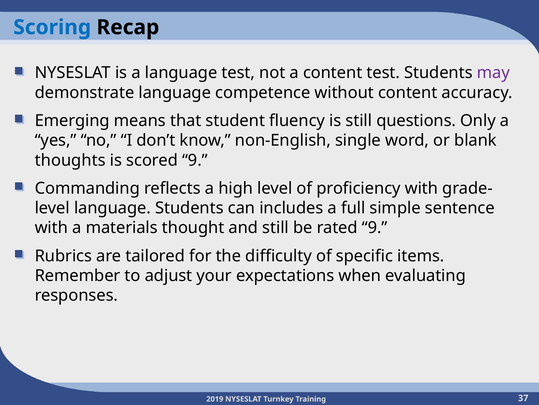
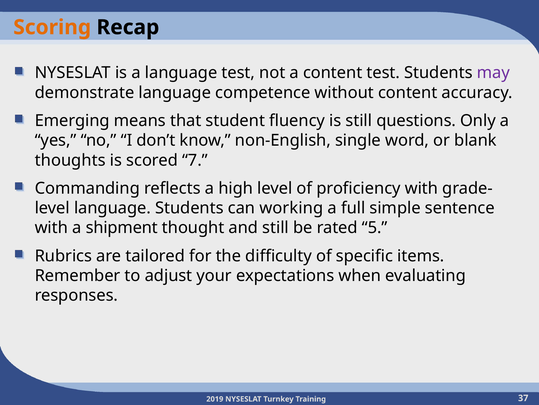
Scoring colour: blue -> orange (52, 27)
scored 9: 9 -> 7 (195, 160)
includes: includes -> working (291, 208)
materials: materials -> shipment (122, 227)
rated 9: 9 -> 5 (375, 227)
